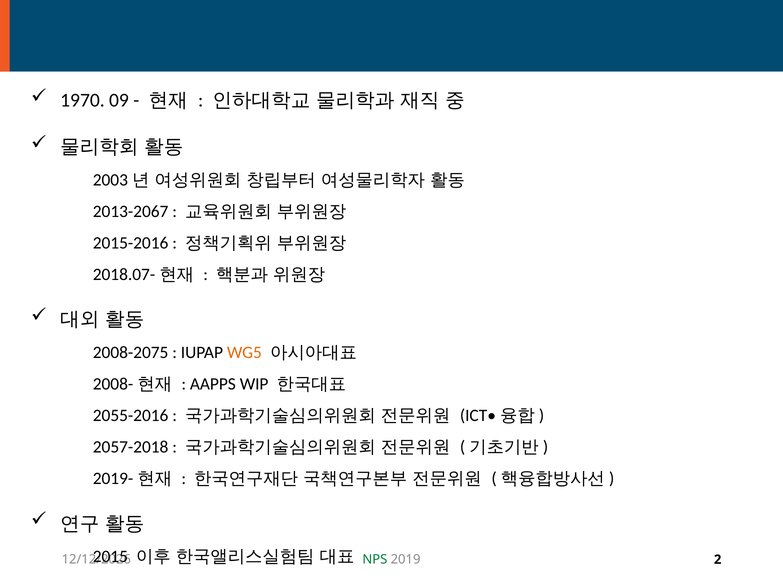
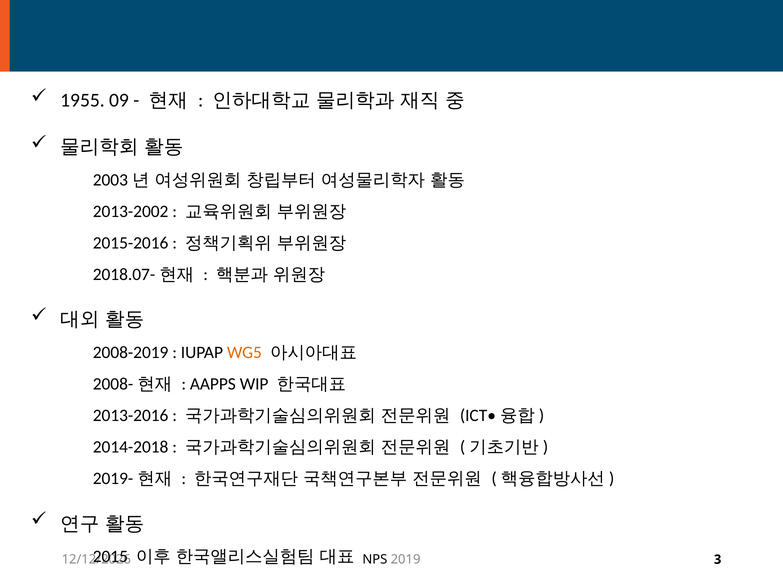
1970: 1970 -> 1955 (82, 101)
2013-2067: 2013-2067 -> 2013-2002 (131, 211)
2008-2075: 2008-2075 -> 2008-2019 (131, 353)
2055-2016: 2055-2016 -> 2013-2016 (131, 416)
2057-2018: 2057-2018 -> 2014-2018 (131, 447)
2: 2 -> 3 (718, 560)
NPS colour: green -> black (375, 560)
